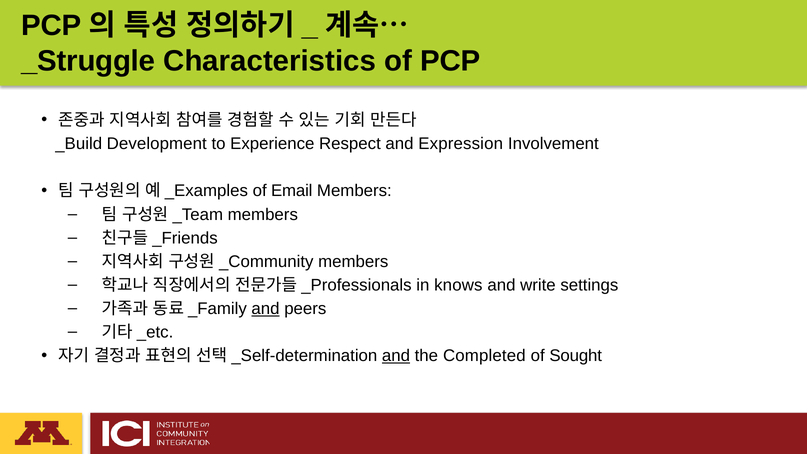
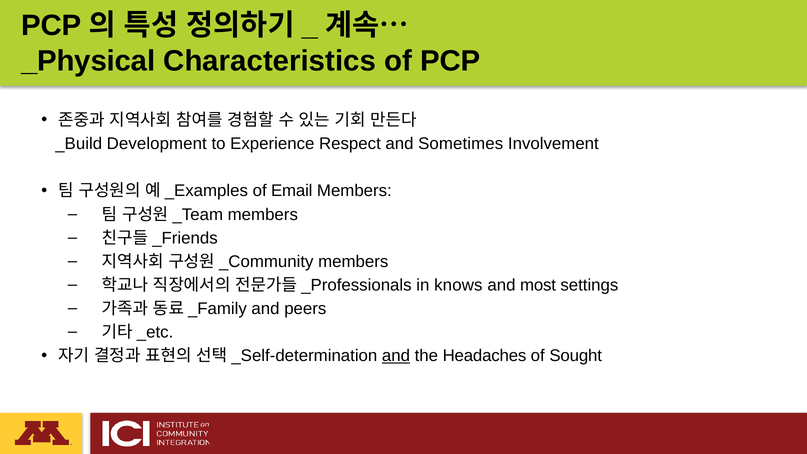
_Struggle: _Struggle -> _Physical (88, 61)
Expression: Expression -> Sometimes (461, 144)
write: write -> most (538, 285)
and underline: present -> none (266, 309)
Completed: Completed -> Headaches (485, 356)
